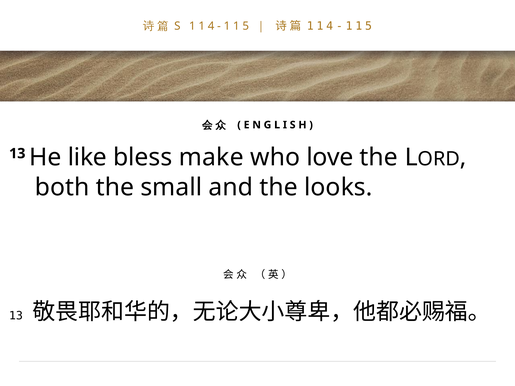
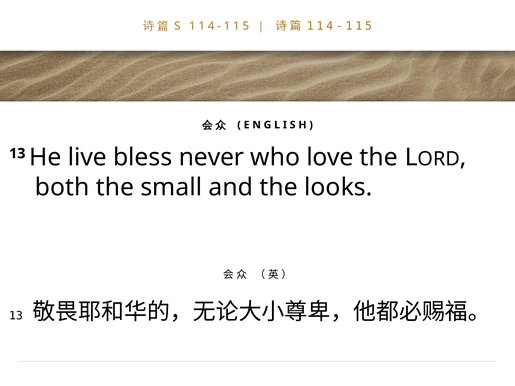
like: like -> live (87, 158)
make: make -> never (211, 158)
